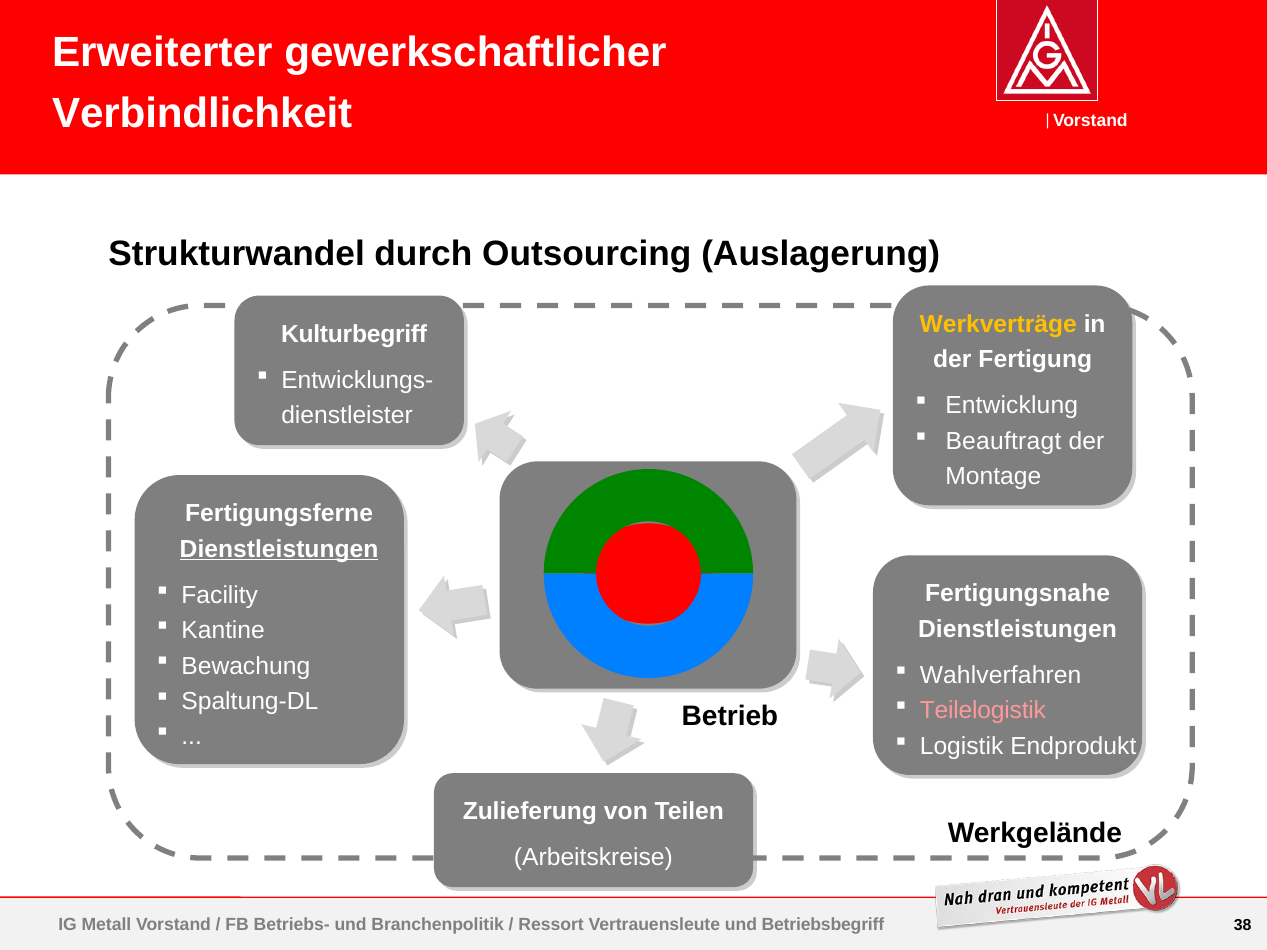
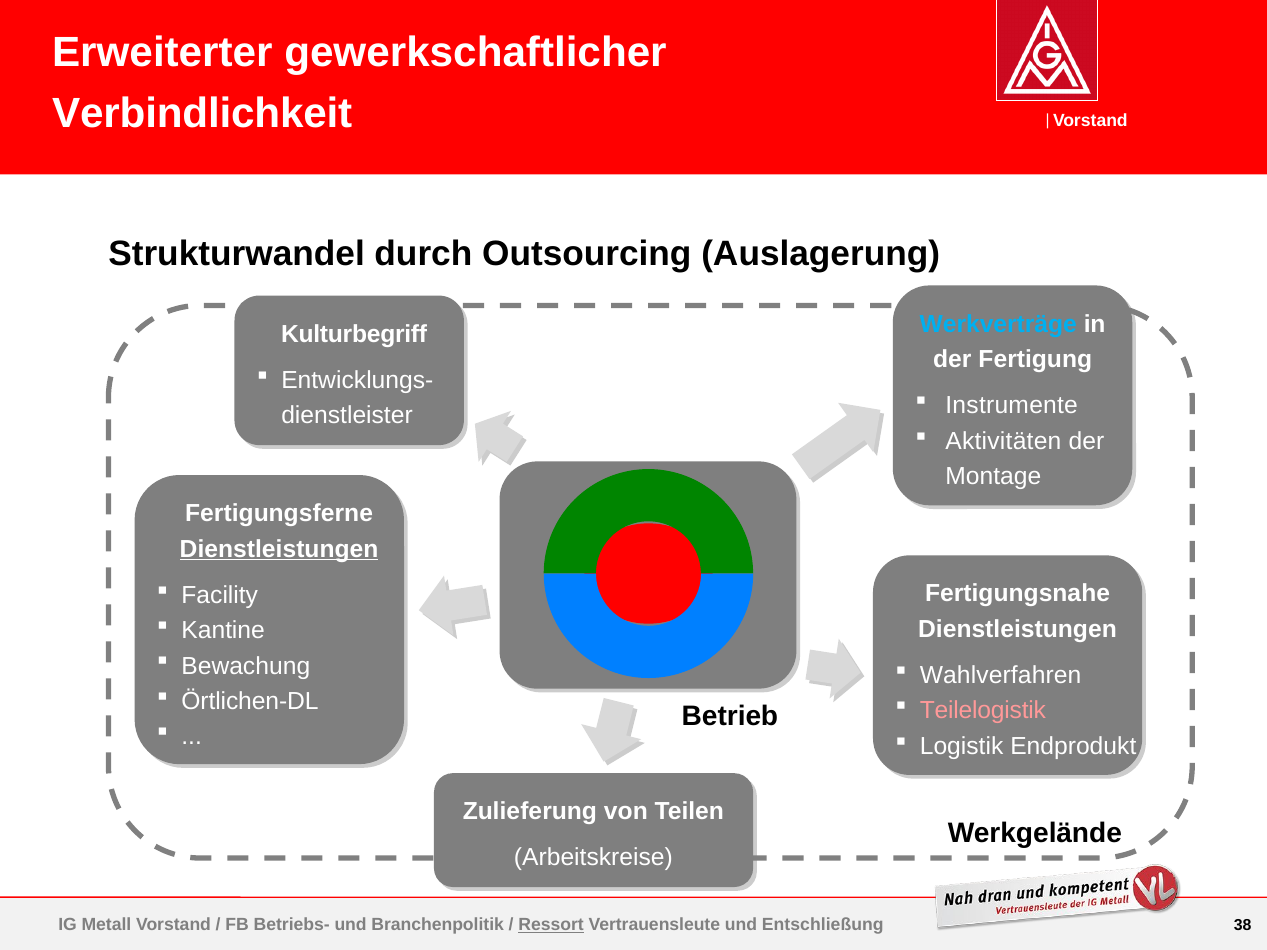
Werkverträge colour: yellow -> light blue (998, 324)
Entwicklung: Entwicklung -> Instrumente (1012, 406)
Beauftragt: Beauftragt -> Aktivitäten (1003, 441)
Spaltung-DL: Spaltung-DL -> Örtlichen-DL (250, 702)
Ressort underline: none -> present (551, 925)
Betriebsbegriff: Betriebsbegriff -> Entschließung (823, 925)
